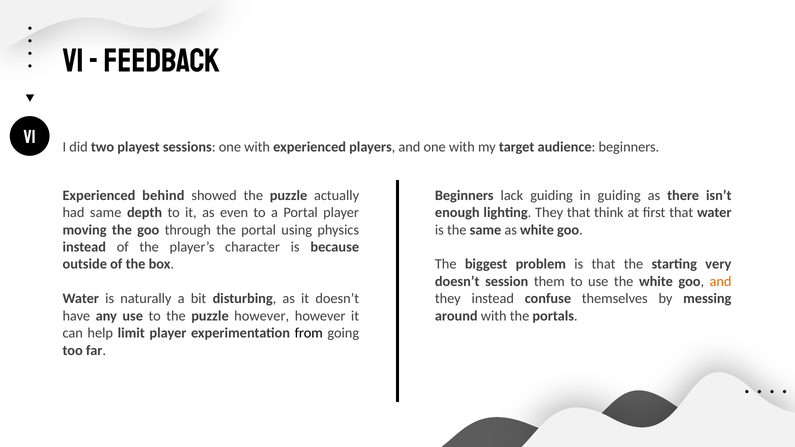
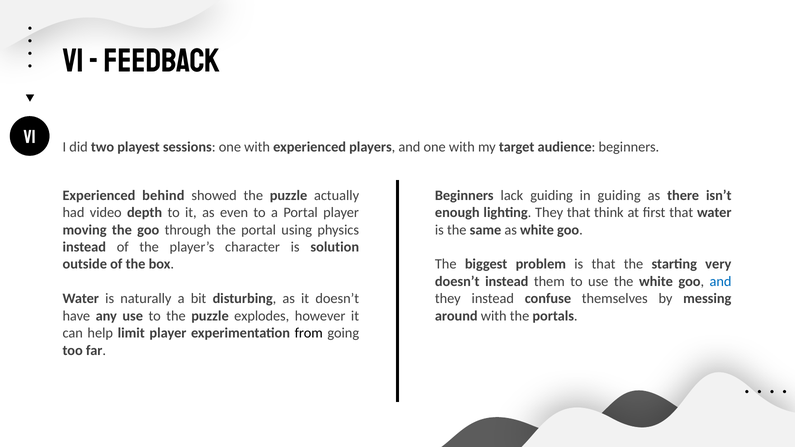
had same: same -> video (106, 213)
because: because -> solution (335, 247)
doesn’t session: session -> instead (507, 282)
and colour: orange -> blue (721, 282)
puzzle however: however -> explodes (262, 316)
